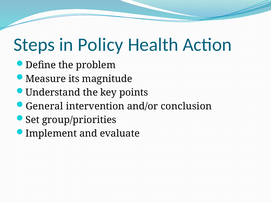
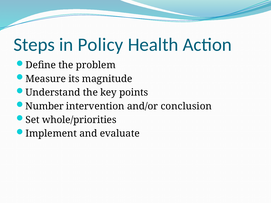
General: General -> Number (45, 106)
group/priorities: group/priorities -> whole/priorities (79, 120)
